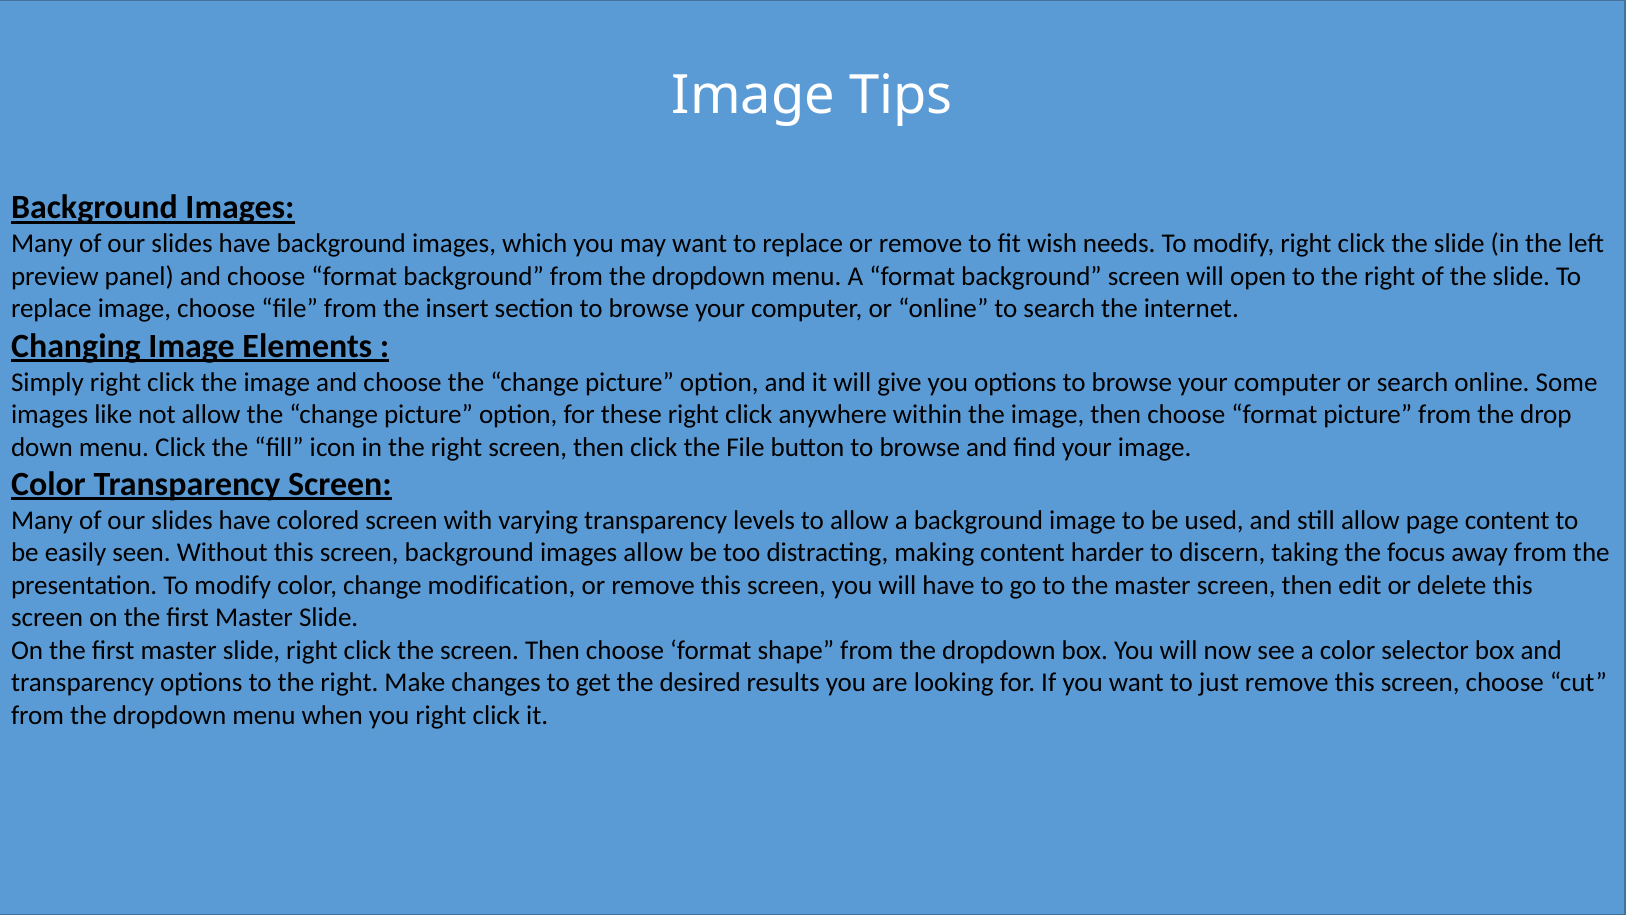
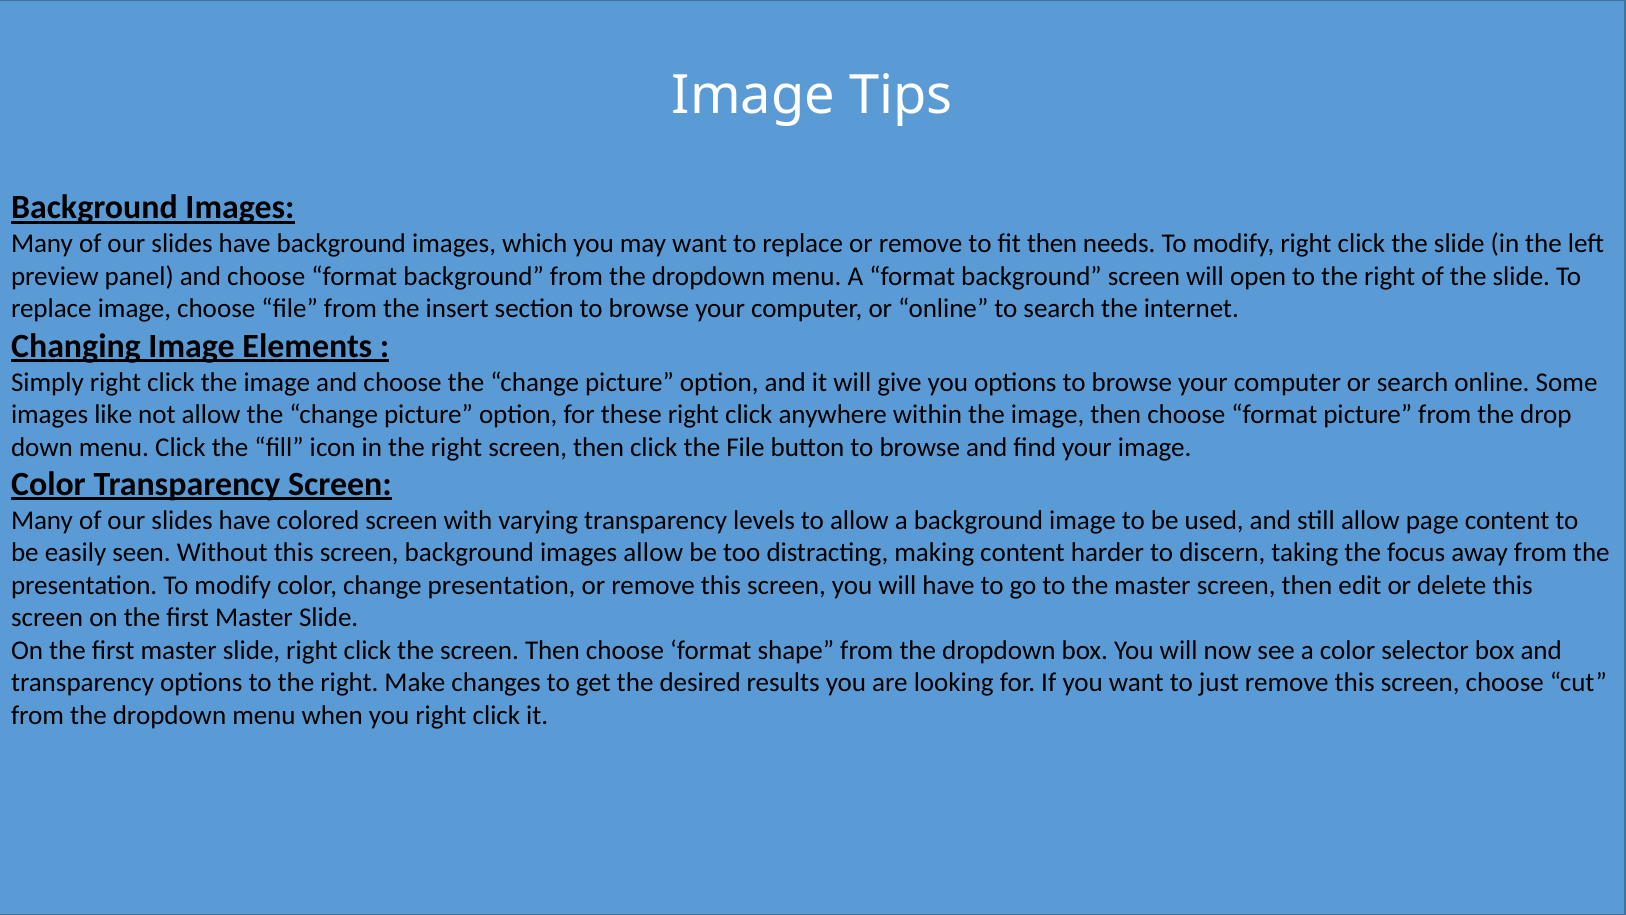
fit wish: wish -> then (1052, 244)
change modification: modification -> presentation (502, 585)
